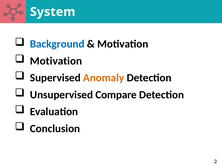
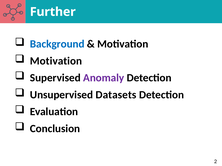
System: System -> Further (53, 12)
Anomaly colour: orange -> purple (104, 78)
Compare: Compare -> Datasets (116, 95)
